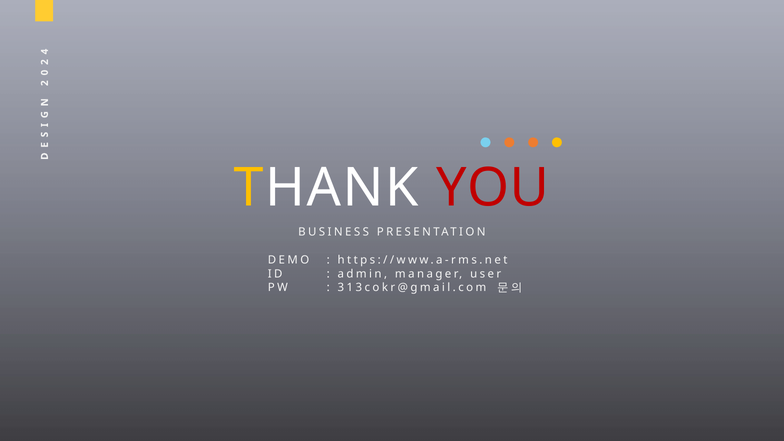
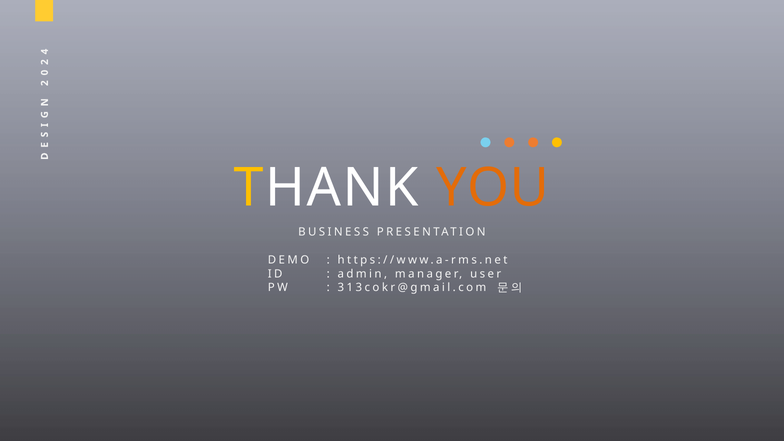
YOU colour: red -> orange (493, 188)
